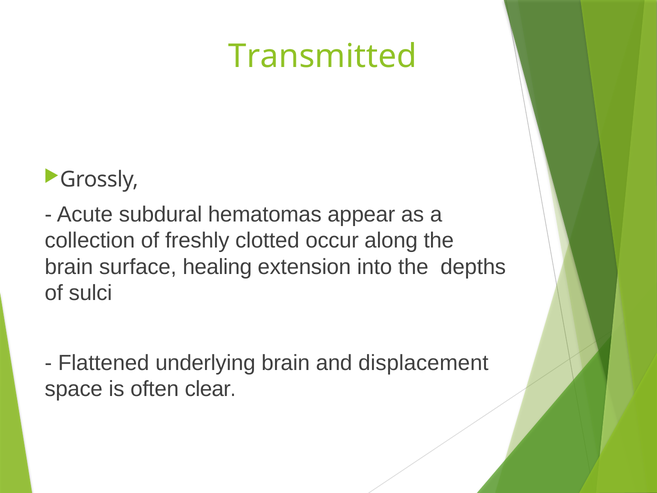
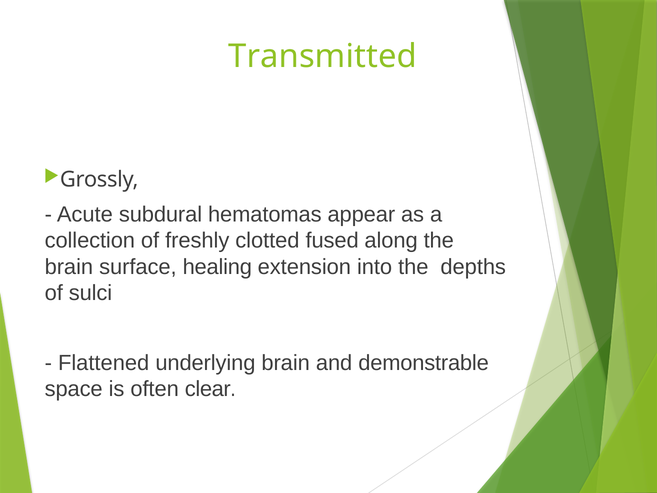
occur: occur -> fused (332, 241)
displacement: displacement -> demonstrable (424, 363)
